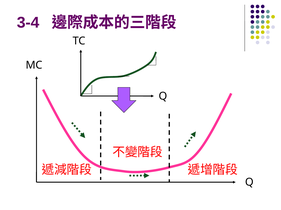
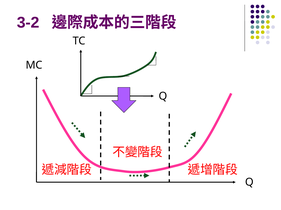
3-4: 3-4 -> 3-2 (28, 23)
